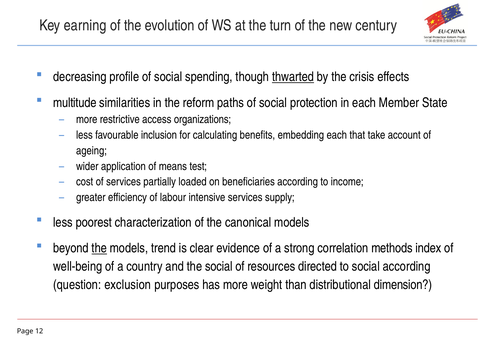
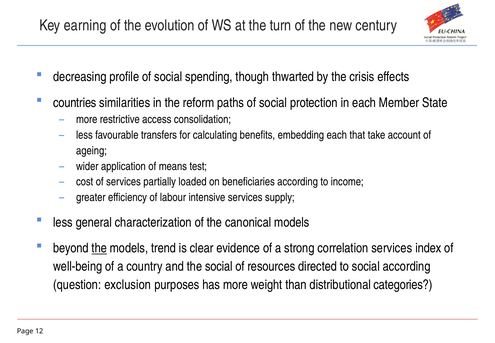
thwarted underline: present -> none (293, 77)
multitude: multitude -> countries (75, 103)
organizations: organizations -> consolidation (202, 119)
inclusion: inclusion -> transfers (159, 135)
poorest: poorest -> general (94, 222)
correlation methods: methods -> services (392, 248)
dimension: dimension -> categories (403, 284)
